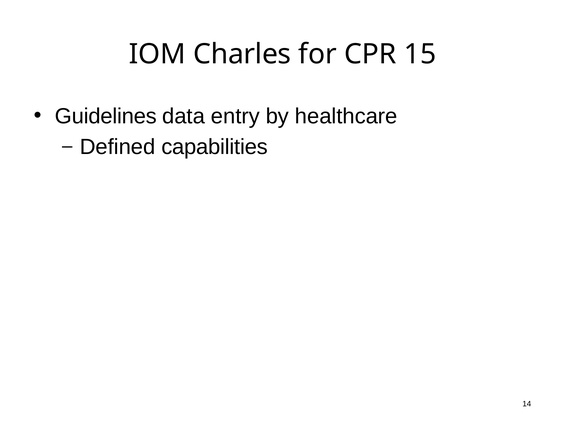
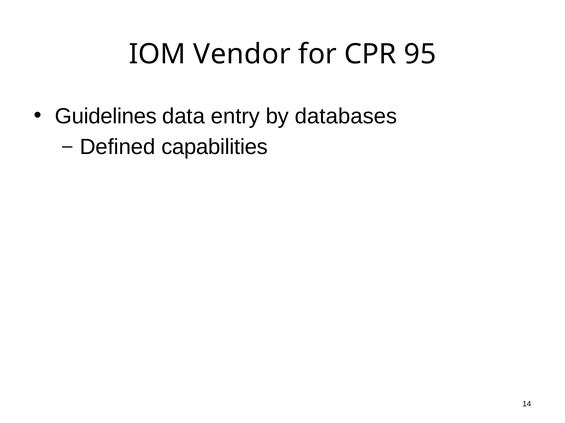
Charles: Charles -> Vendor (242, 54)
15: 15 -> 95 (420, 54)
healthcare: healthcare -> databases (346, 116)
